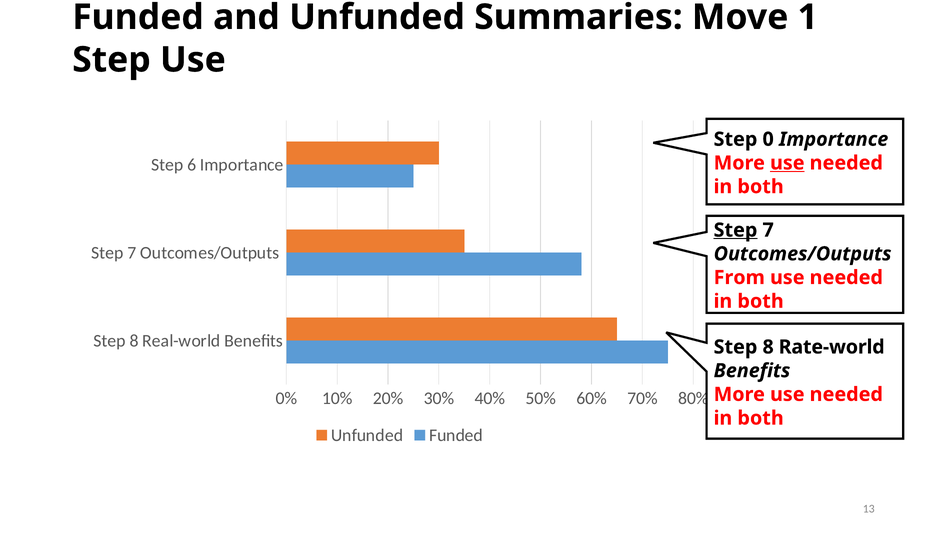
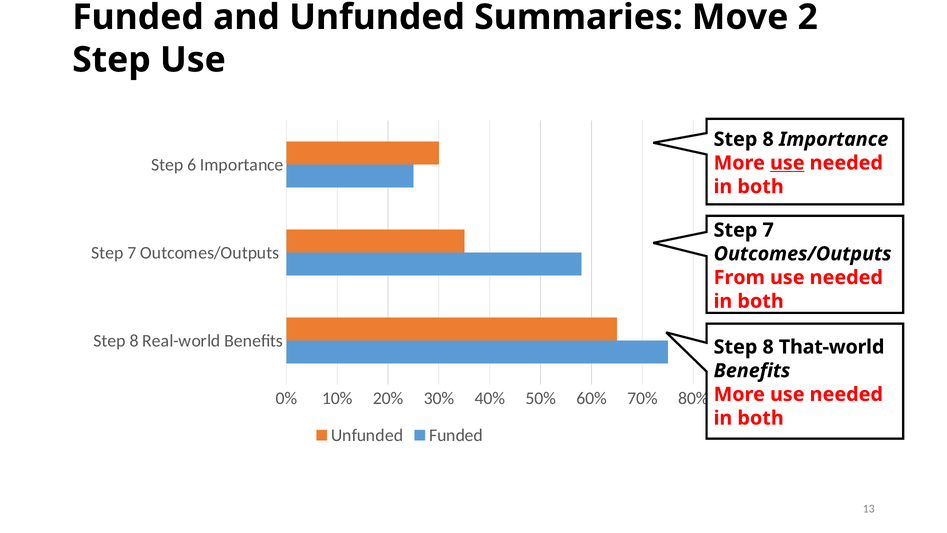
1: 1 -> 2 (808, 17)
0: 0 -> 8 (768, 139)
Step underline: present -> none (735, 230)
Rate-world: Rate-world -> That-world (832, 347)
